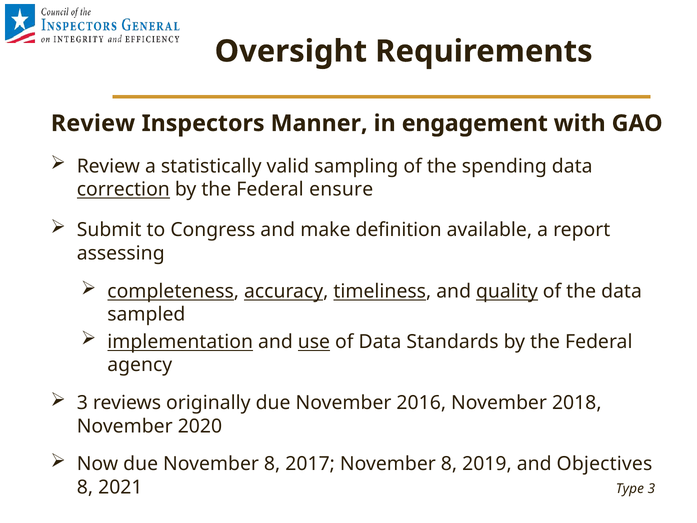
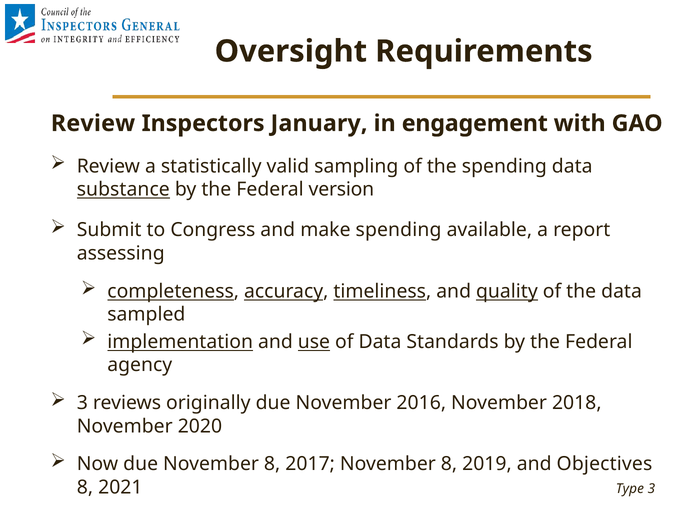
Manner: Manner -> January (319, 123)
correction: correction -> substance (123, 189)
ensure: ensure -> version (341, 189)
make definition: definition -> spending (399, 230)
